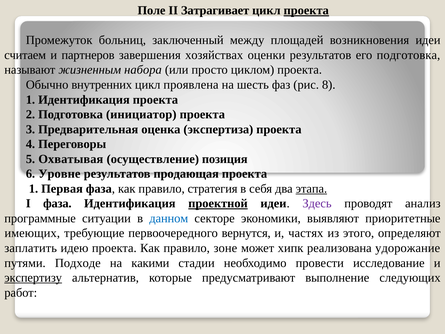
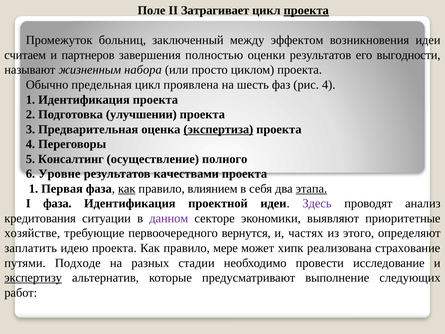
площадей: площадей -> эффектом (297, 40)
хозяйствах: хозяйствах -> полностью (214, 55)
его подготовка: подготовка -> выгодности (409, 55)
внутренних: внутренних -> предельная (102, 85)
рис 8: 8 -> 4 (329, 85)
инициатор: инициатор -> улучшении (141, 114)
экспертиза underline: none -> present (218, 129)
Охватывая: Охватывая -> Консалтинг (71, 159)
позиция: позиция -> полного (225, 159)
продающая: продающая -> качествами (186, 174)
как underline: none -> present (127, 189)
стратегия: стратегия -> влиянием (213, 189)
проектной underline: present -> none (218, 203)
программные: программные -> кредитования (40, 218)
данном colour: blue -> purple (169, 218)
имеющих: имеющих -> хозяйстве (32, 233)
зоне: зоне -> мере (226, 248)
удорожание: удорожание -> страхование (408, 248)
какими: какими -> разных (150, 263)
